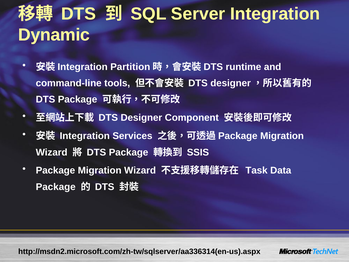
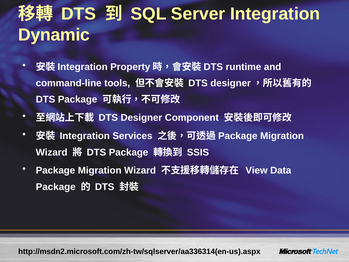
Partition: Partition -> Property (130, 67)
Task: Task -> View (257, 170)
